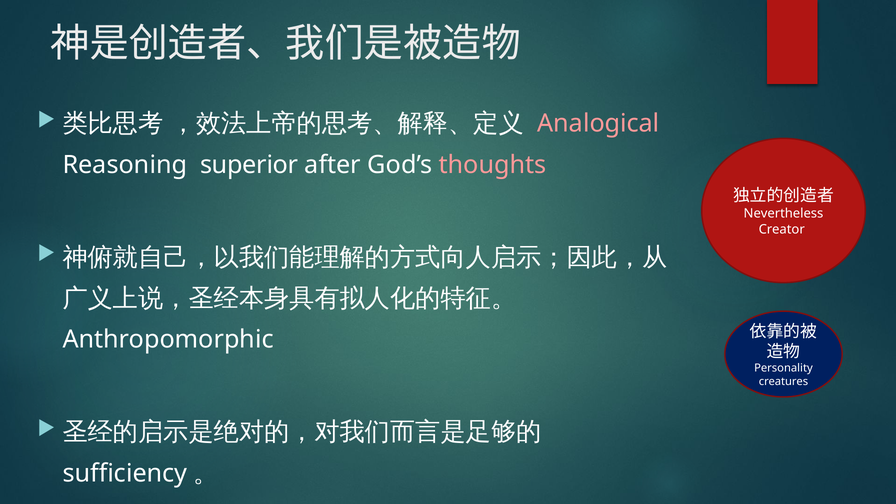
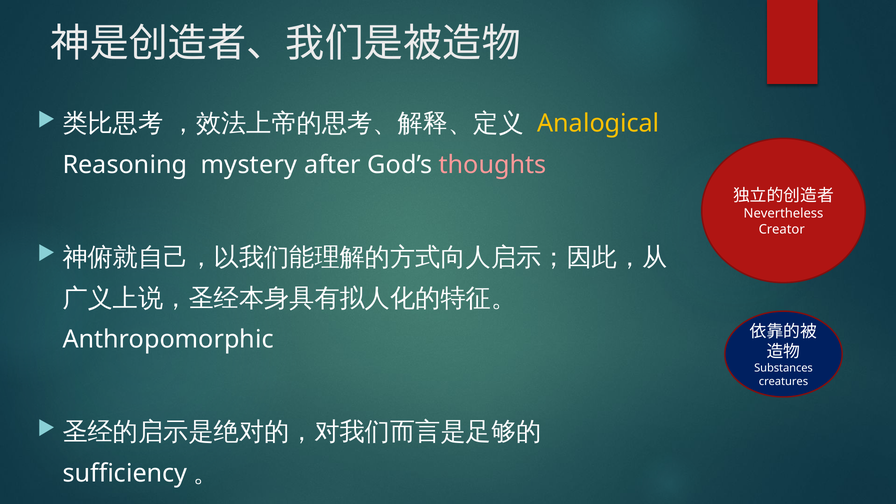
Analogical colour: pink -> yellow (598, 124)
superior: superior -> mystery (249, 165)
Personality: Personality -> Substances (783, 368)
